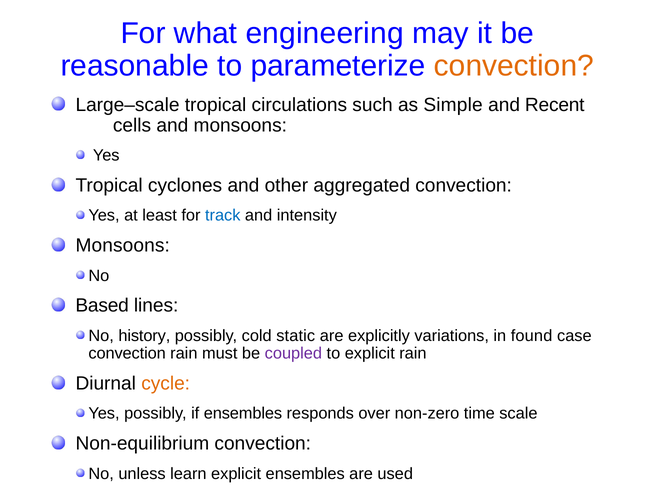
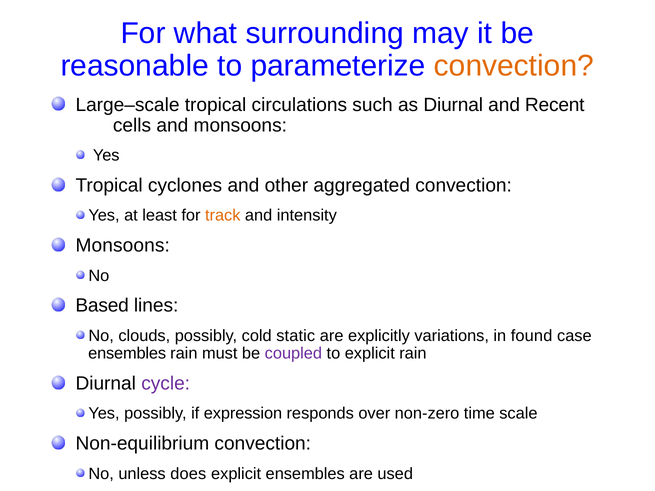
engineering: engineering -> surrounding (325, 33)
as Simple: Simple -> Diurnal (453, 105)
track colour: blue -> orange (223, 216)
history: history -> clouds (144, 336)
convection: convection -> ensembles (127, 354)
cycle colour: orange -> purple (166, 384)
if ensembles: ensembles -> expression (243, 414)
learn: learn -> does (188, 474)
